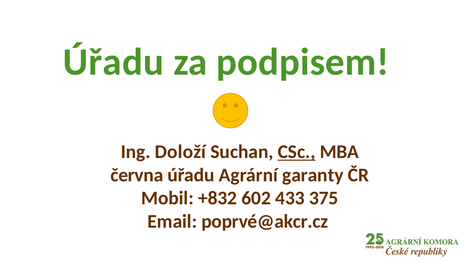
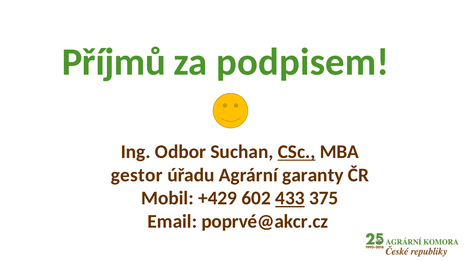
Úřadu: Úřadu -> Příjmů (114, 62)
Doloží: Doloží -> Odbor (181, 152)
června: června -> gestor (137, 175)
+832: +832 -> +429 (218, 199)
433 underline: none -> present (290, 199)
